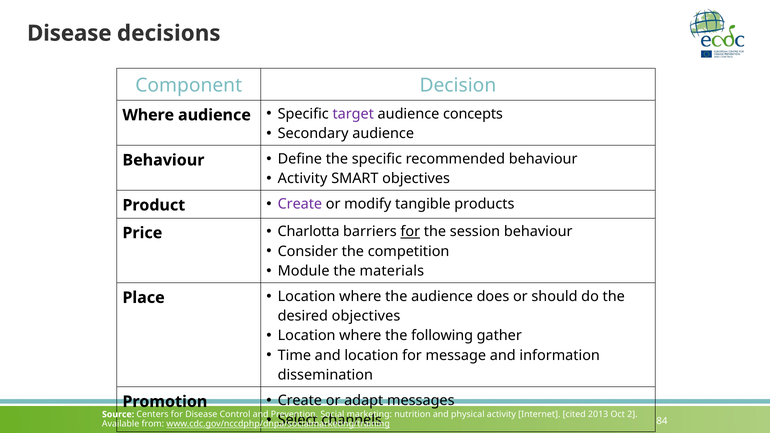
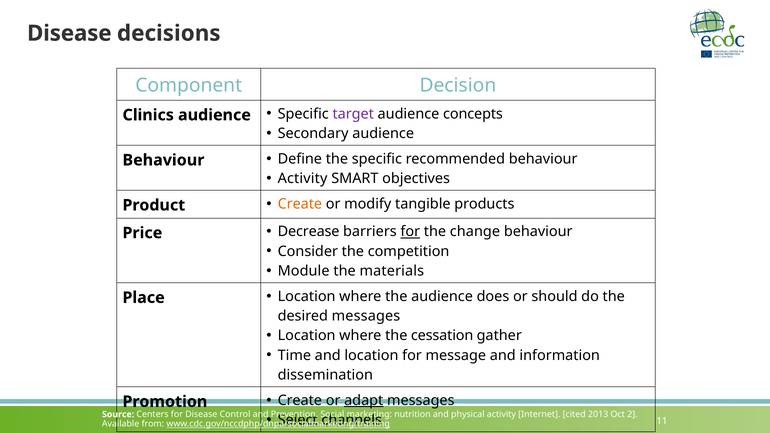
Where: Where -> Clinics (148, 115)
Create colour: purple -> orange (300, 204)
Charlotta: Charlotta -> Decrease (309, 232)
session: session -> change (475, 232)
desired objectives: objectives -> messages (366, 316)
following: following -> cessation (442, 336)
adapt underline: none -> present (364, 400)
84: 84 -> 11 (662, 421)
